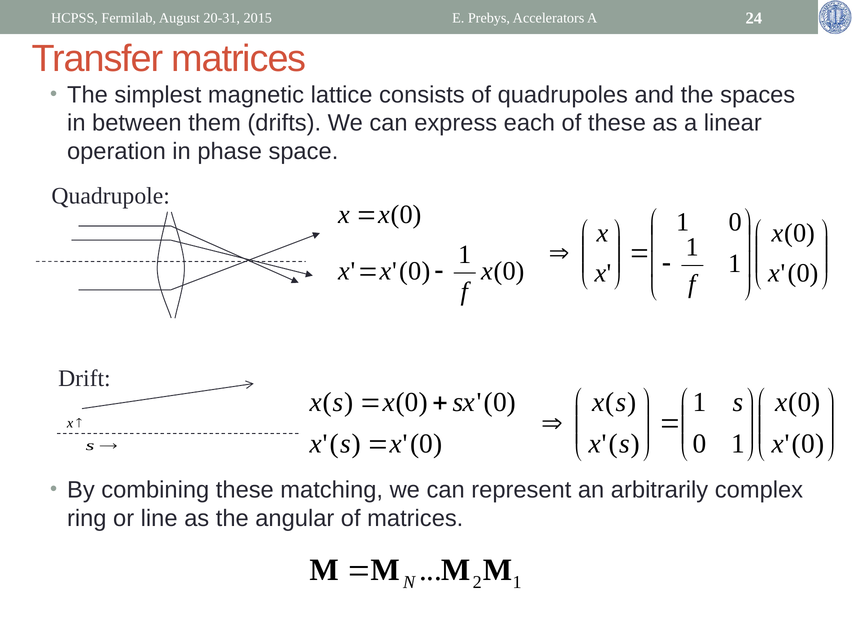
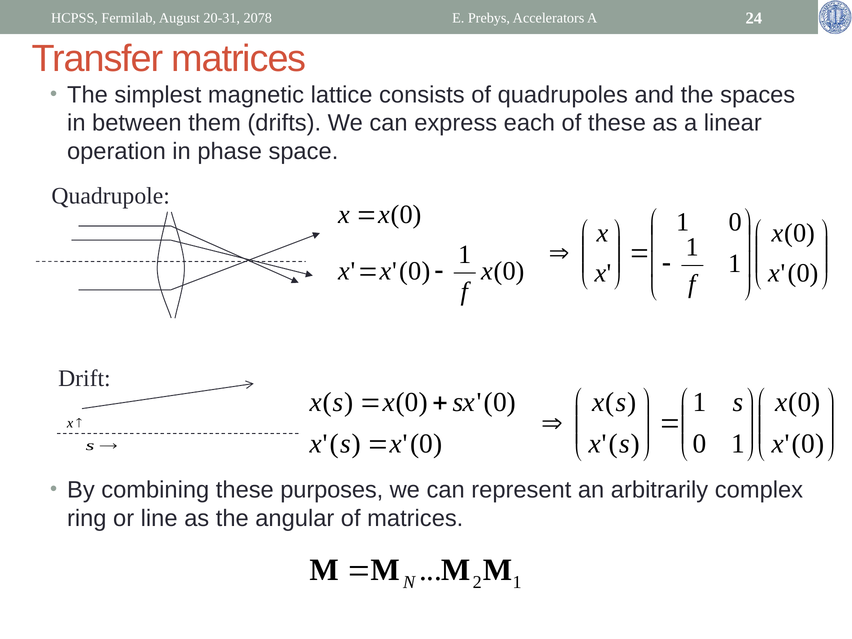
2015: 2015 -> 2078 (258, 18)
matching: matching -> purposes (332, 490)
